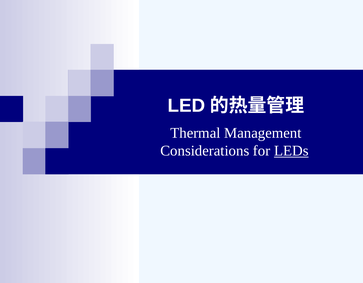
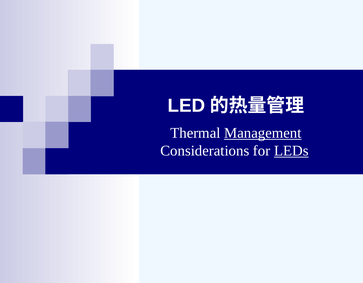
Management underline: none -> present (263, 133)
